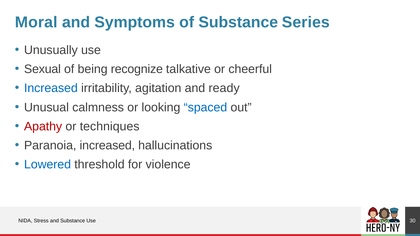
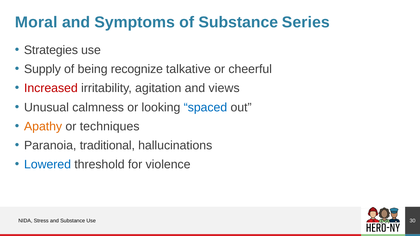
Unusually: Unusually -> Strategies (51, 50)
Sexual: Sexual -> Supply (42, 69)
Increased colour: blue -> red (51, 88)
ready: ready -> views (224, 88)
Apathy colour: red -> orange (43, 127)
Paranoia increased: increased -> traditional (107, 146)
